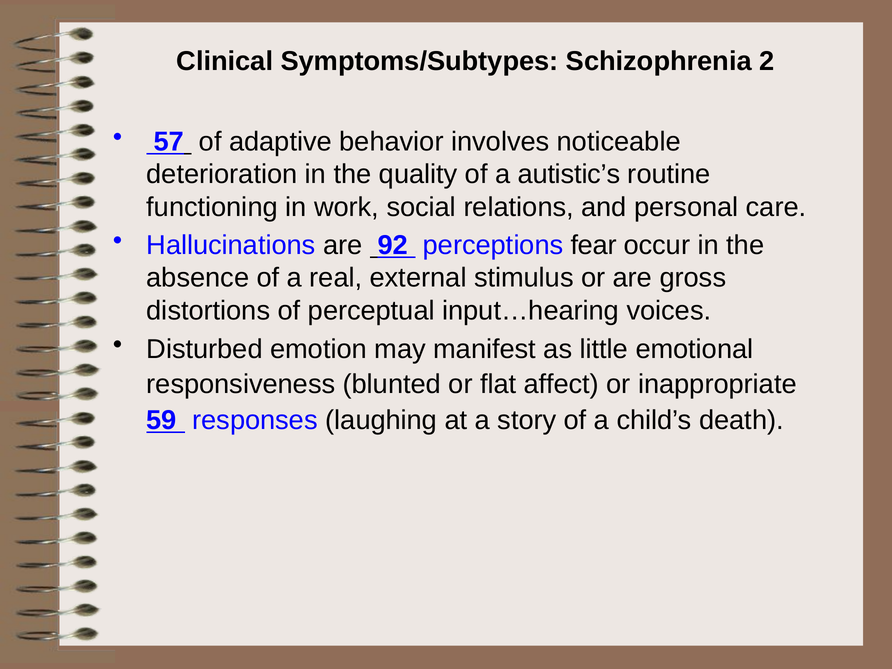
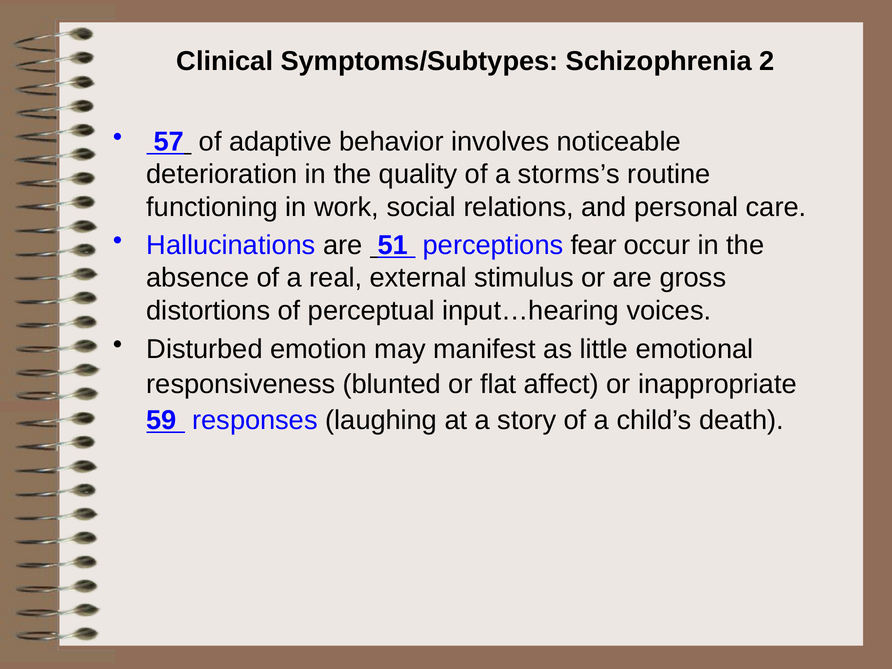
autistic’s: autistic’s -> storms’s (569, 174)
92: 92 -> 51 (393, 245)
